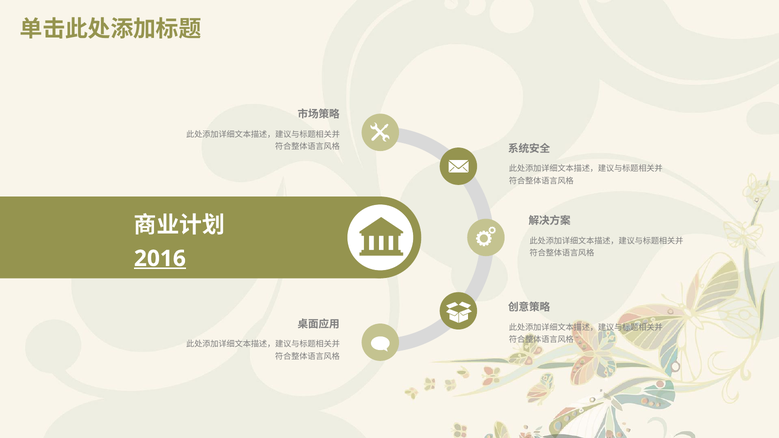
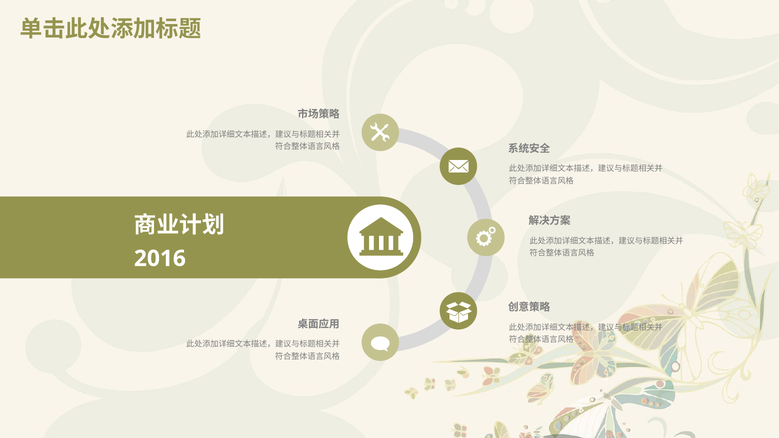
2016 underline: present -> none (160, 259)
